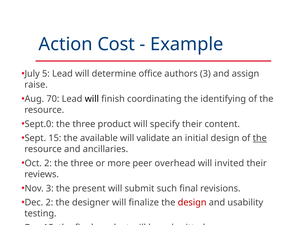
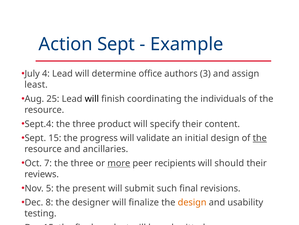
Action Cost: Cost -> Sept (116, 44)
5: 5 -> 4 (46, 74)
raise: raise -> least (36, 84)
70: 70 -> 25 (53, 99)
identifying: identifying -> individuals (223, 99)
Sept.0: Sept.0 -> Sept.4 (39, 124)
available: available -> progress (99, 138)
Oct 2: 2 -> 7 (48, 163)
more underline: none -> present (119, 163)
overhead: overhead -> recipients (175, 163)
invited: invited -> should (229, 163)
Nov 3: 3 -> 5 (50, 188)
Dec 2: 2 -> 8 (49, 202)
design colour: red -> orange (192, 202)
